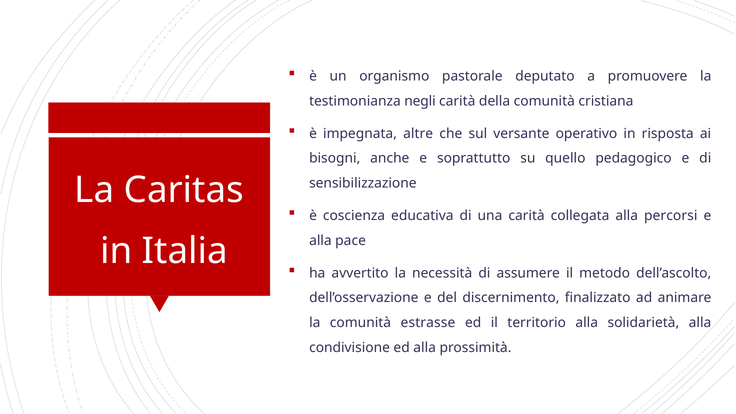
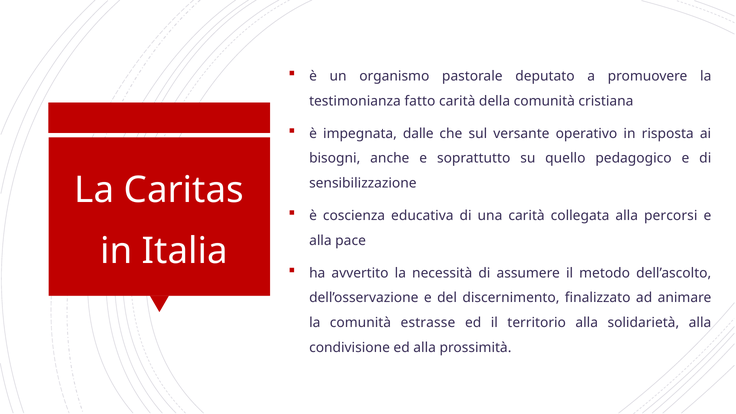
negli: negli -> fatto (420, 101)
altre: altre -> dalle (418, 134)
